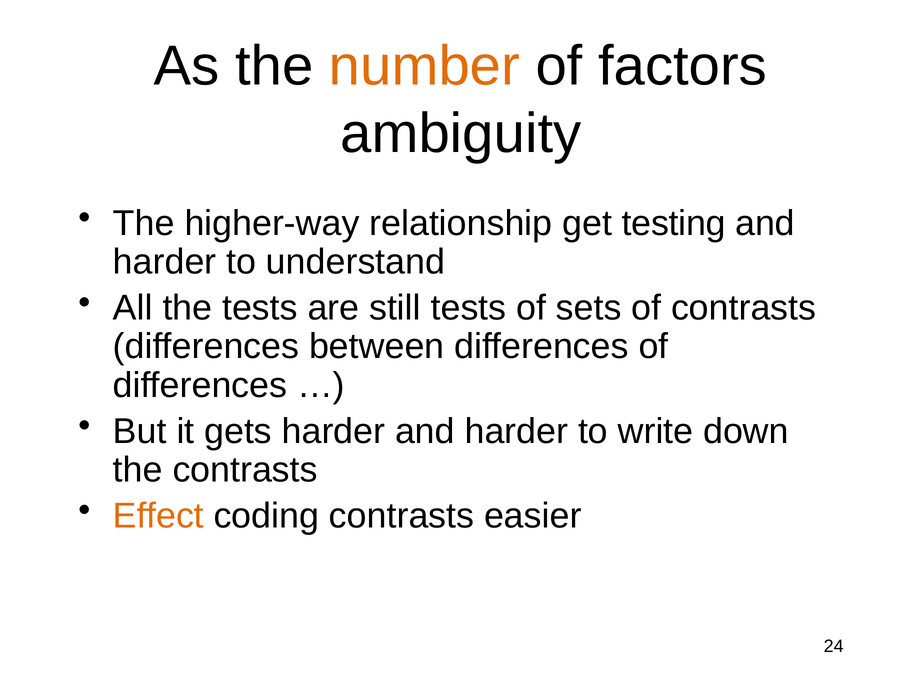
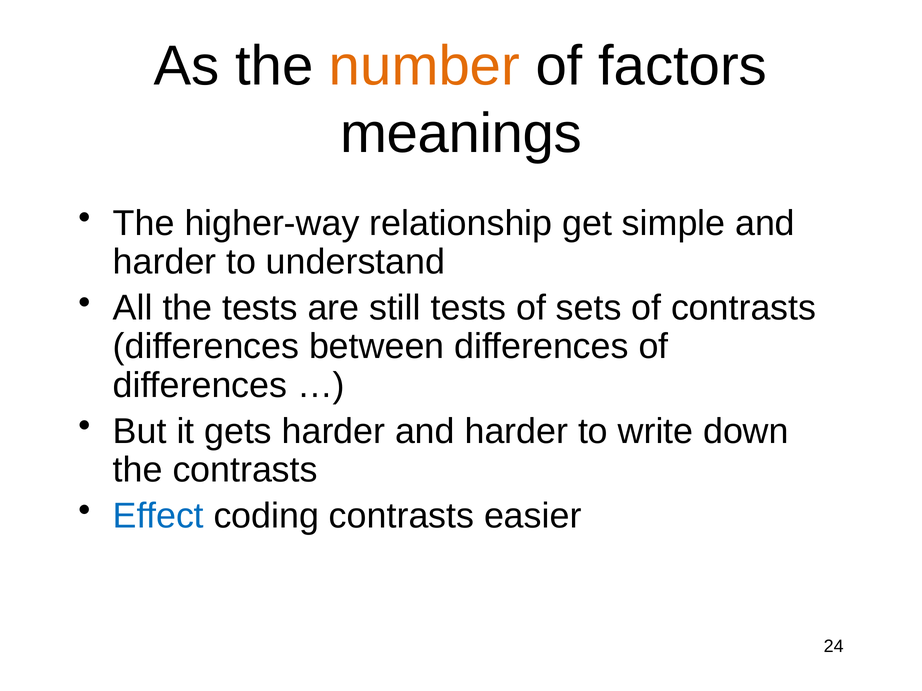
ambiguity: ambiguity -> meanings (461, 134)
testing: testing -> simple (674, 224)
Effect colour: orange -> blue (158, 516)
